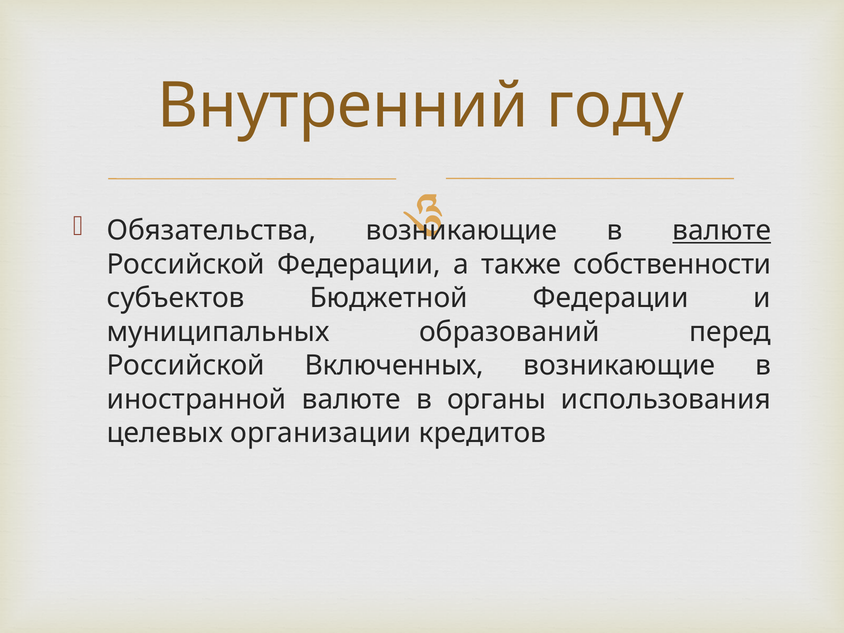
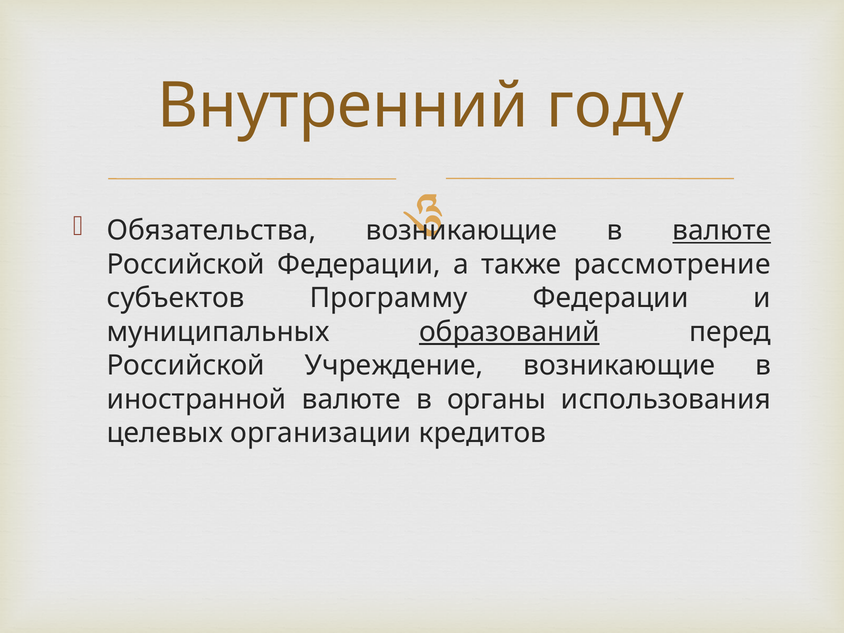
собственности: собственности -> рассмотрение (672, 264)
Бюджетной: Бюджетной -> Программу (389, 298)
образований underline: none -> present (509, 332)
Включенных: Включенных -> Учреждение (394, 366)
